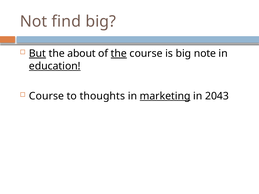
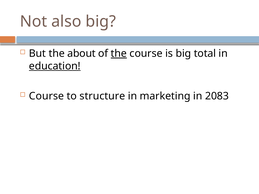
find: find -> also (66, 22)
But underline: present -> none (37, 54)
note: note -> total (205, 54)
thoughts: thoughts -> structure (102, 96)
marketing underline: present -> none (165, 96)
2043: 2043 -> 2083 (217, 96)
